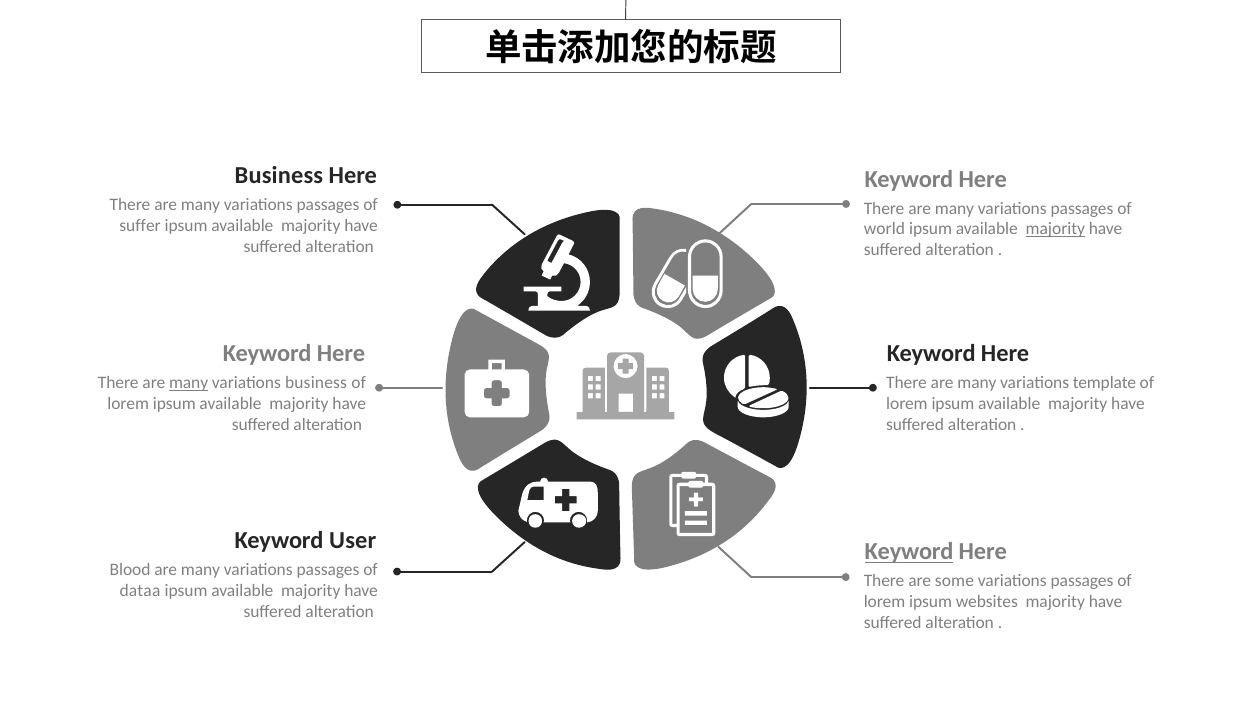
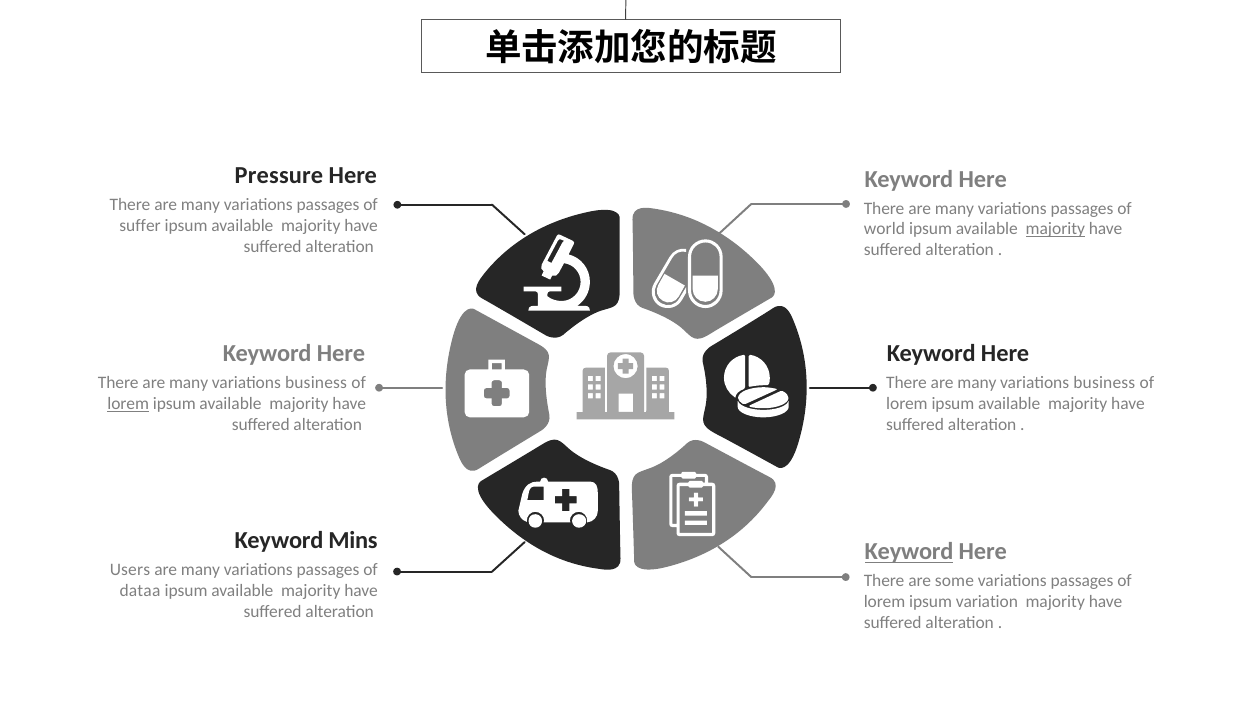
Business: Business -> Pressure (279, 175)
many underline: present -> none (189, 383)
template: template -> business (1104, 383)
lorem underline: none -> present (128, 404)
User: User -> Mins (353, 541)
Blood: Blood -> Users (130, 570)
websites: websites -> variation (987, 602)
